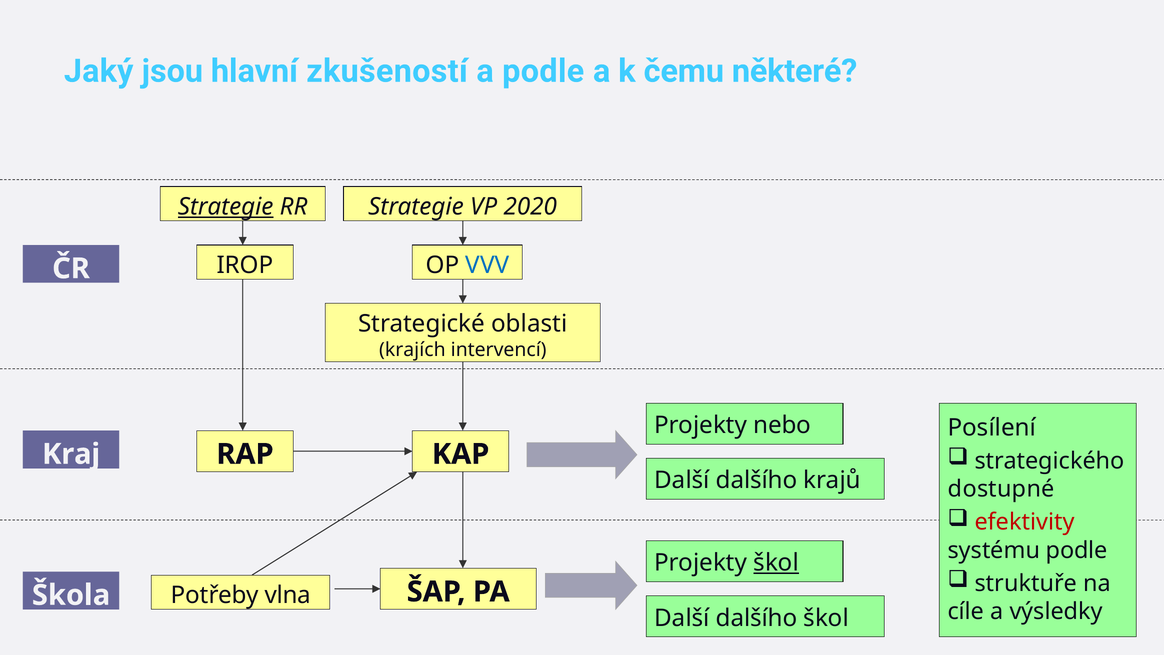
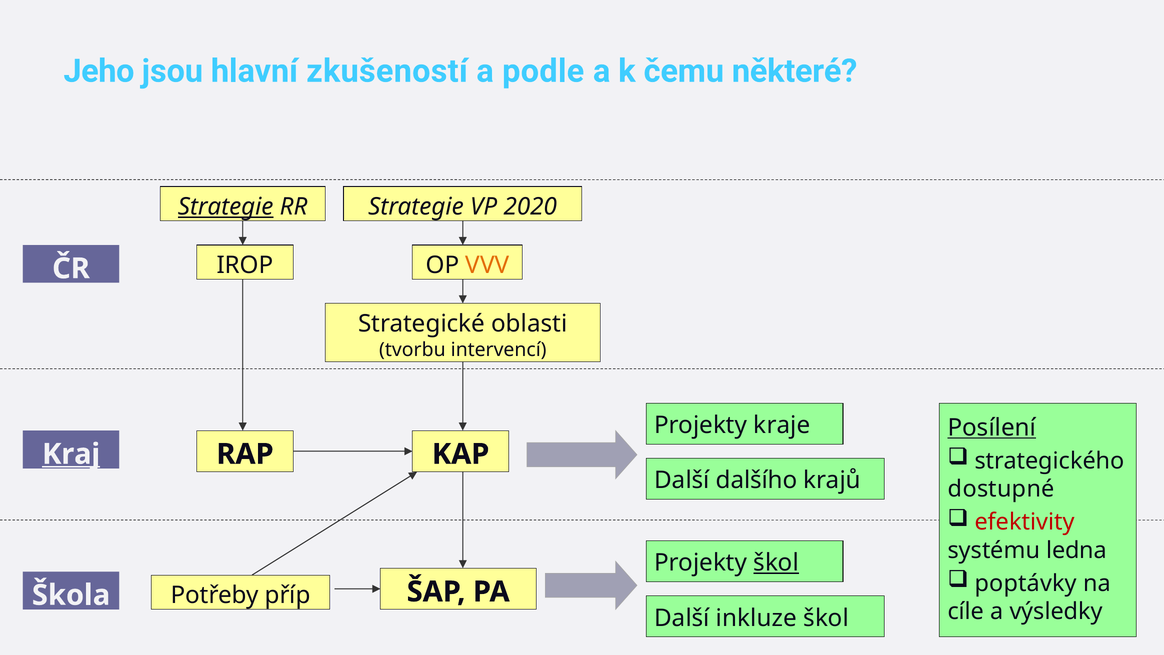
Jaký: Jaký -> Jeho (99, 71)
VVV colour: blue -> orange (487, 265)
krajích: krajích -> tvorbu (412, 349)
nebo: nebo -> kraje (782, 425)
Posílení underline: none -> present (992, 427)
Kraj underline: none -> present (71, 454)
systému podle: podle -> ledna (1077, 550)
struktuře: struktuře -> poptávky (1026, 583)
vlna: vlna -> příp (288, 595)
dalšího: dalšího -> inkluze (756, 618)
